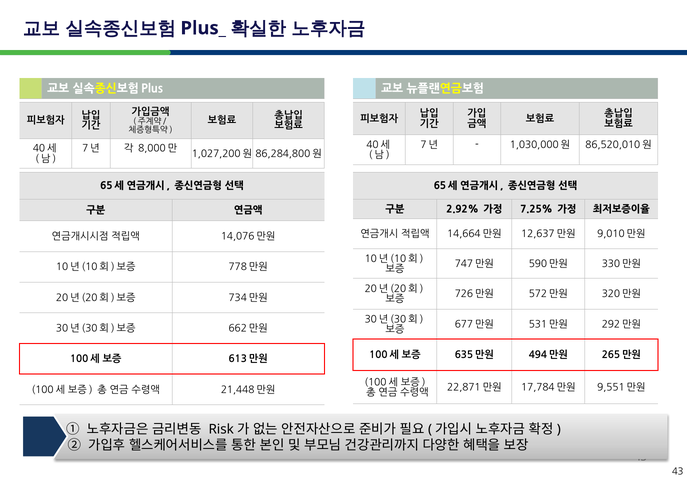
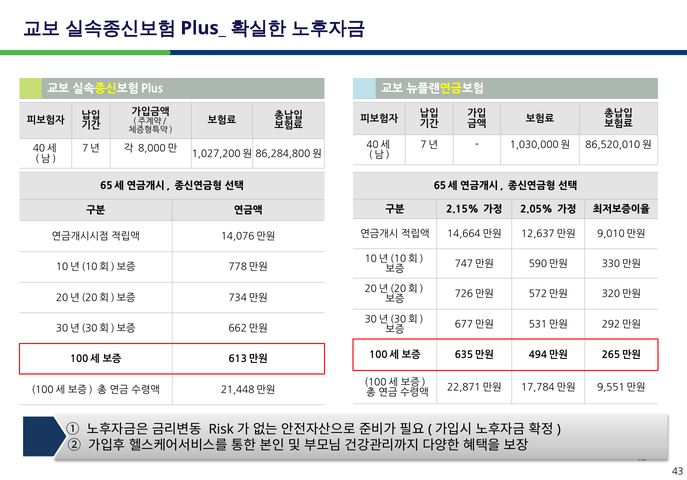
2.92%: 2.92% -> 2.15% (462, 209)
7.25%: 7.25% -> 2.05% (536, 209)
